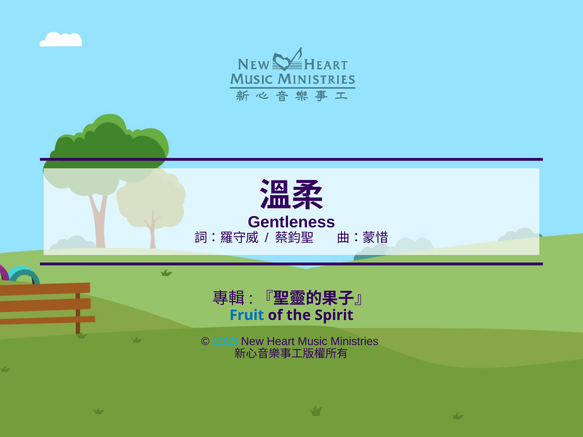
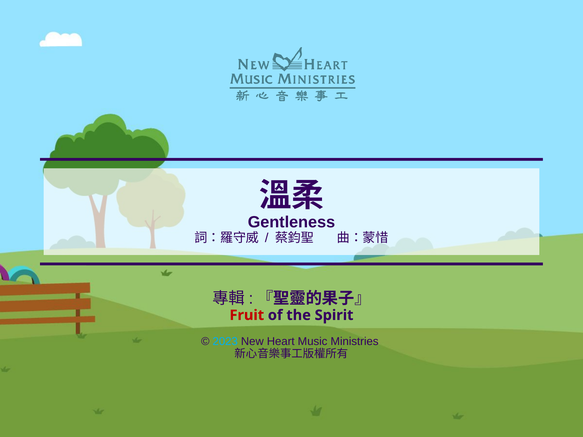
Fruit colour: blue -> red (247, 315)
